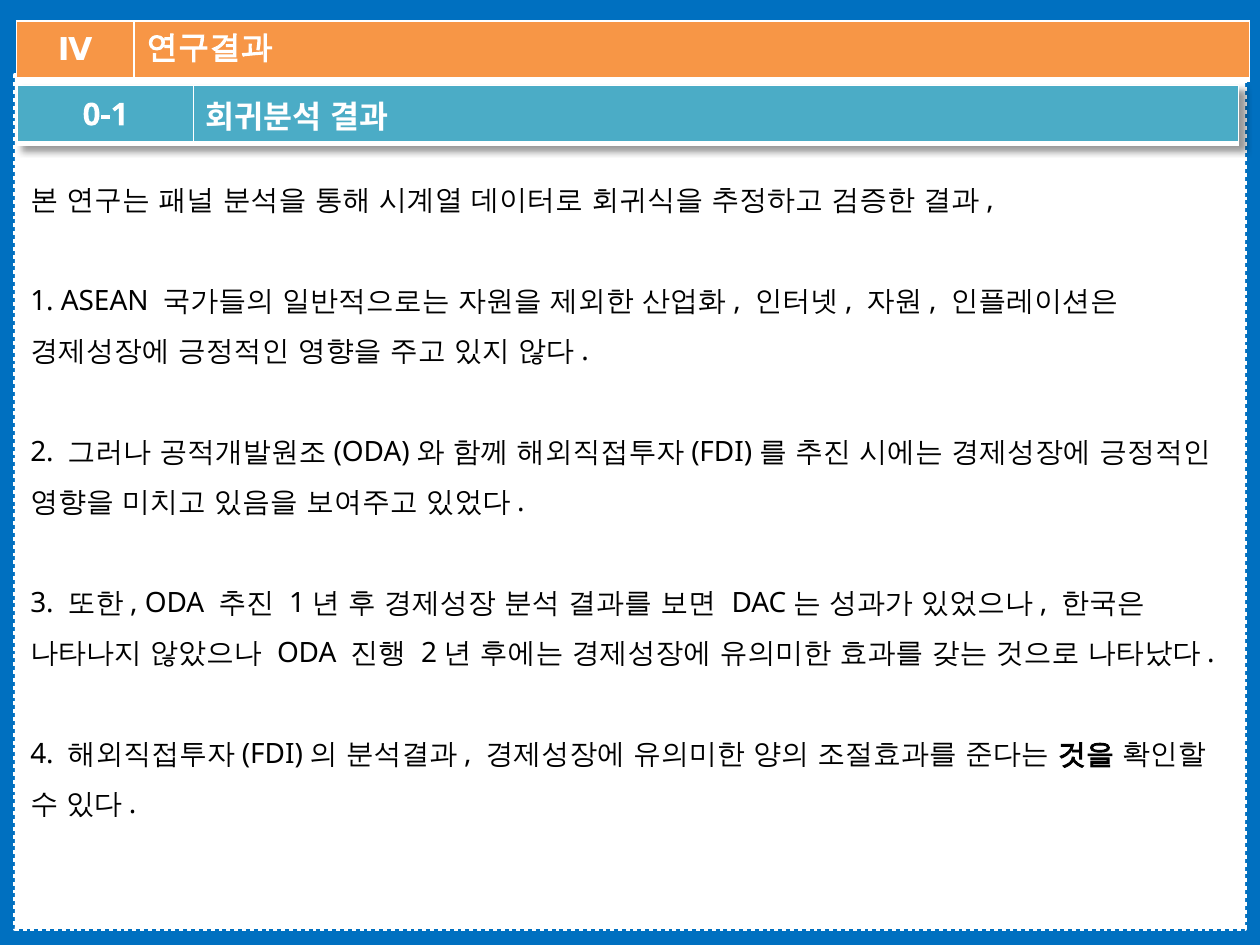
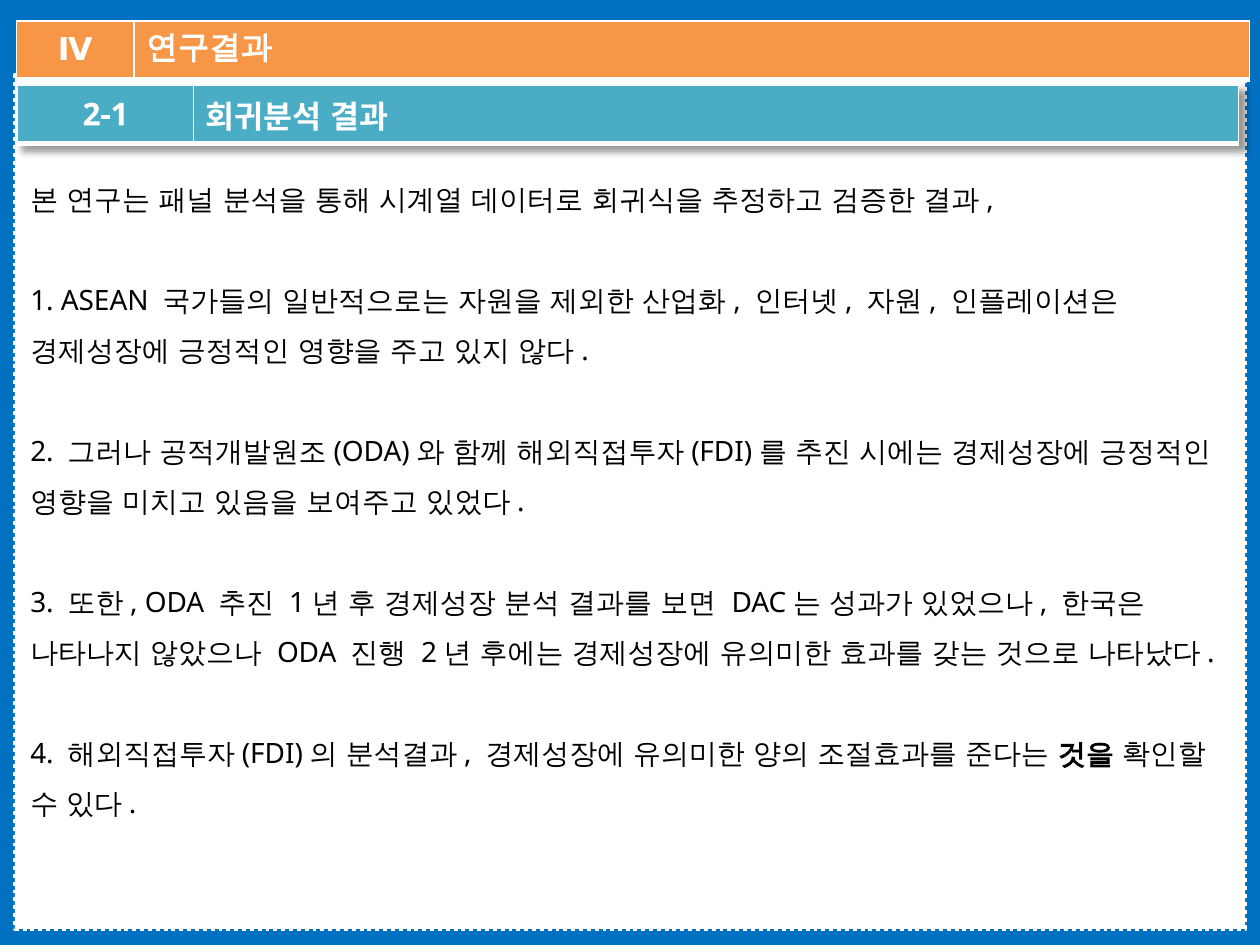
0-1: 0-1 -> 2-1 (106, 115)
